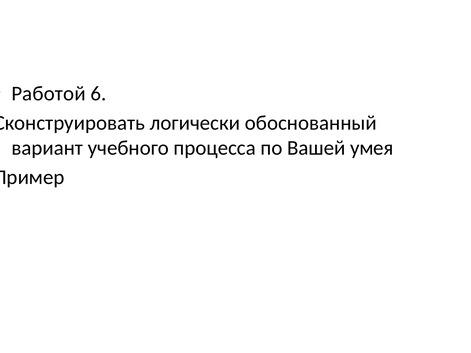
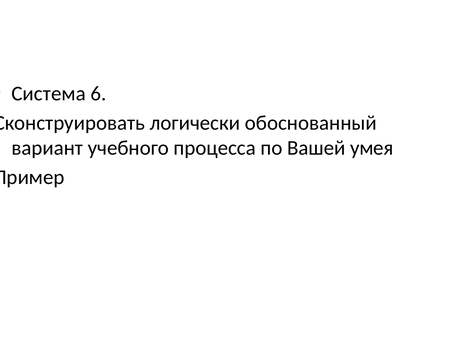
Работой: Работой -> Система (49, 94)
